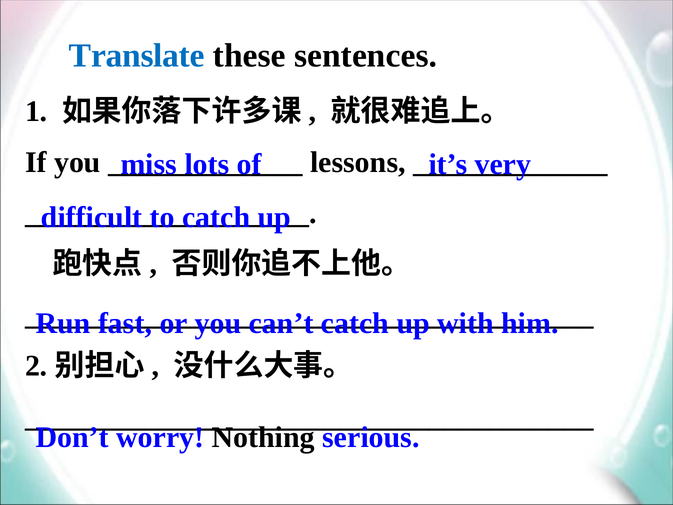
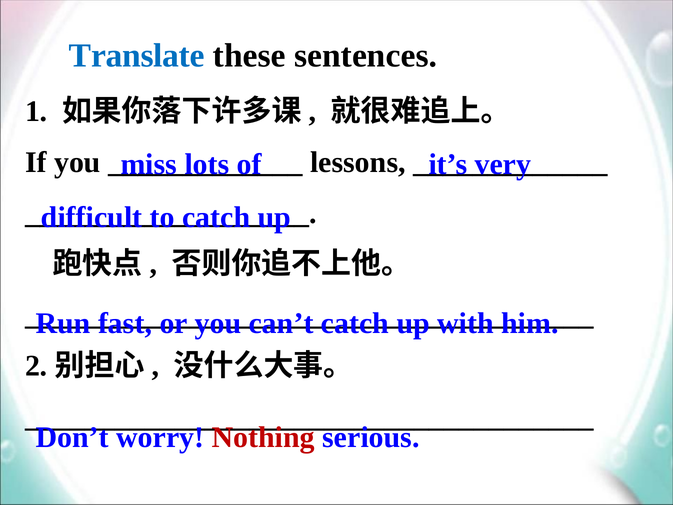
Nothing colour: black -> red (263, 437)
